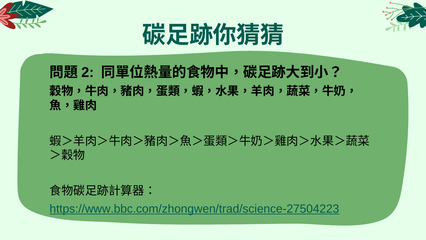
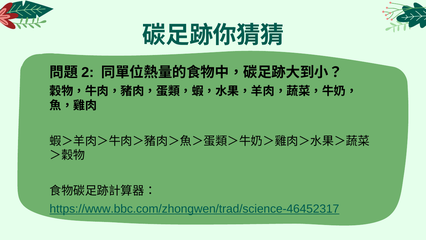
https://www.bbc.com/zhongwen/trad/science-27504223: https://www.bbc.com/zhongwen/trad/science-27504223 -> https://www.bbc.com/zhongwen/trad/science-46452317 (194, 208)
